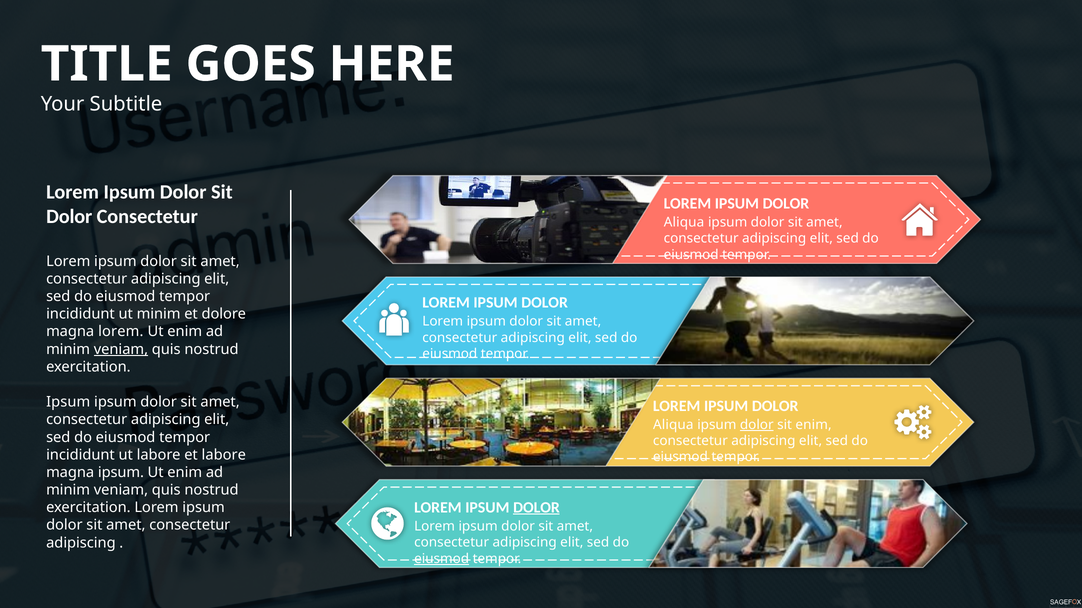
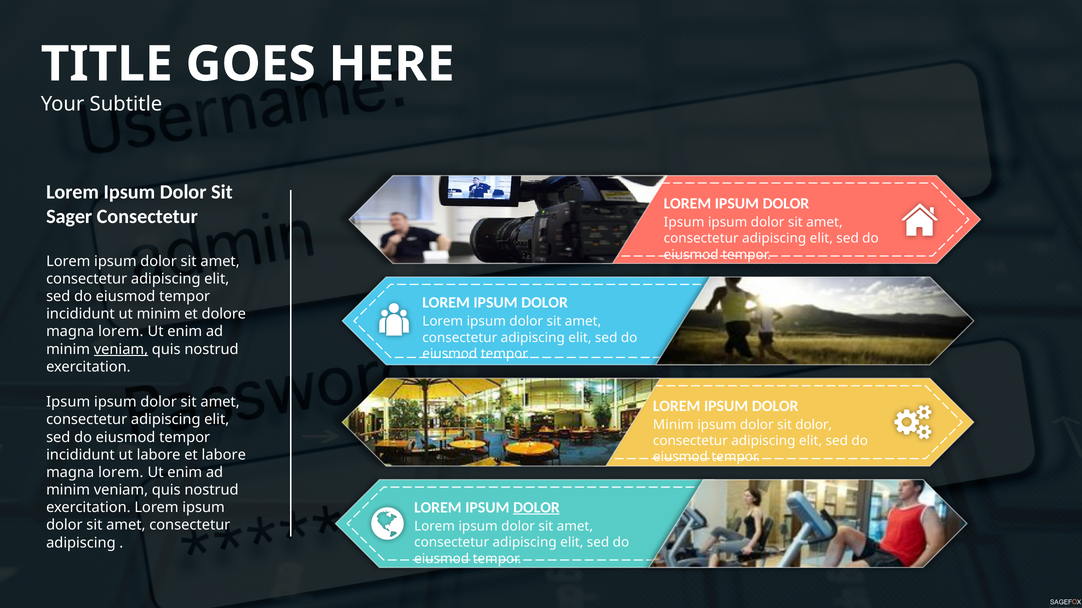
Dolor: Dolor -> Sager (69, 217)
Aliqua: Aliqua -> Ipsum (684, 222)
Aliqua: Aliqua -> Minim (673, 425)
dolor underline: present -> none (757, 425)
sit enim: enim -> dolor (814, 425)
ipsum: ipsum -> lorem (121, 473)
eiusmod underline: present -> none (442, 559)
